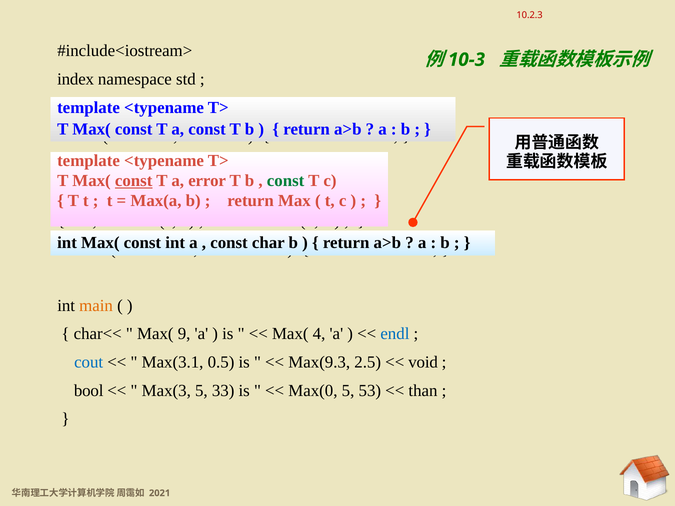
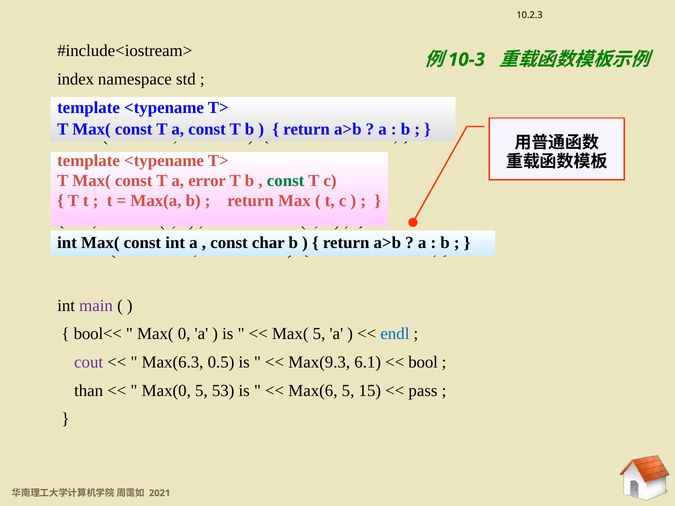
10.2.3 colour: red -> black (530, 15)
const underline: present -> none (134, 181)
main colour: orange -> purple (96, 306)
char<<: char<< -> bool<< (98, 334)
9: 9 -> 0 (184, 334)
Max( 4: 4 -> 5 (319, 334)
cout colour: blue -> purple (89, 362)
Max(3.1: Max(3.1 -> Max(6.3 (173, 362)
2.5: 2.5 -> 6.1 (368, 362)
void: void -> bool (423, 362)
bool: bool -> than (89, 391)
Max(3: Max(3 -> Max(0 (166, 391)
33: 33 -> 53 (223, 391)
Max(0: Max(0 -> Max(6 (313, 391)
53: 53 -> 15 (370, 391)
than: than -> pass (423, 391)
